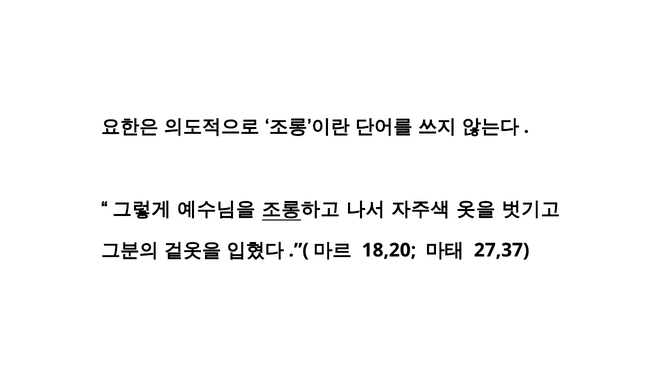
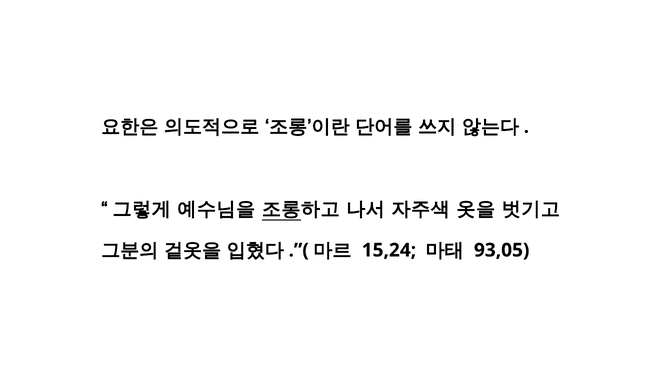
18,20: 18,20 -> 15,24 (389, 250)
27,37: 27,37 -> 93,05 (502, 250)
